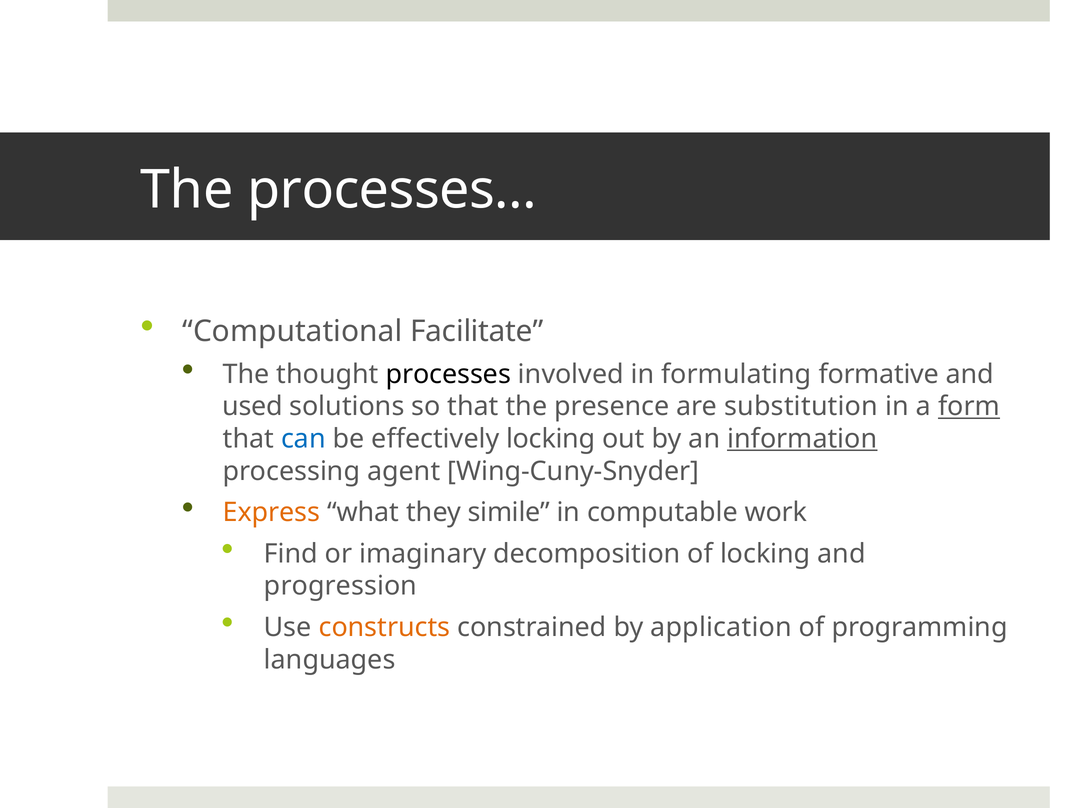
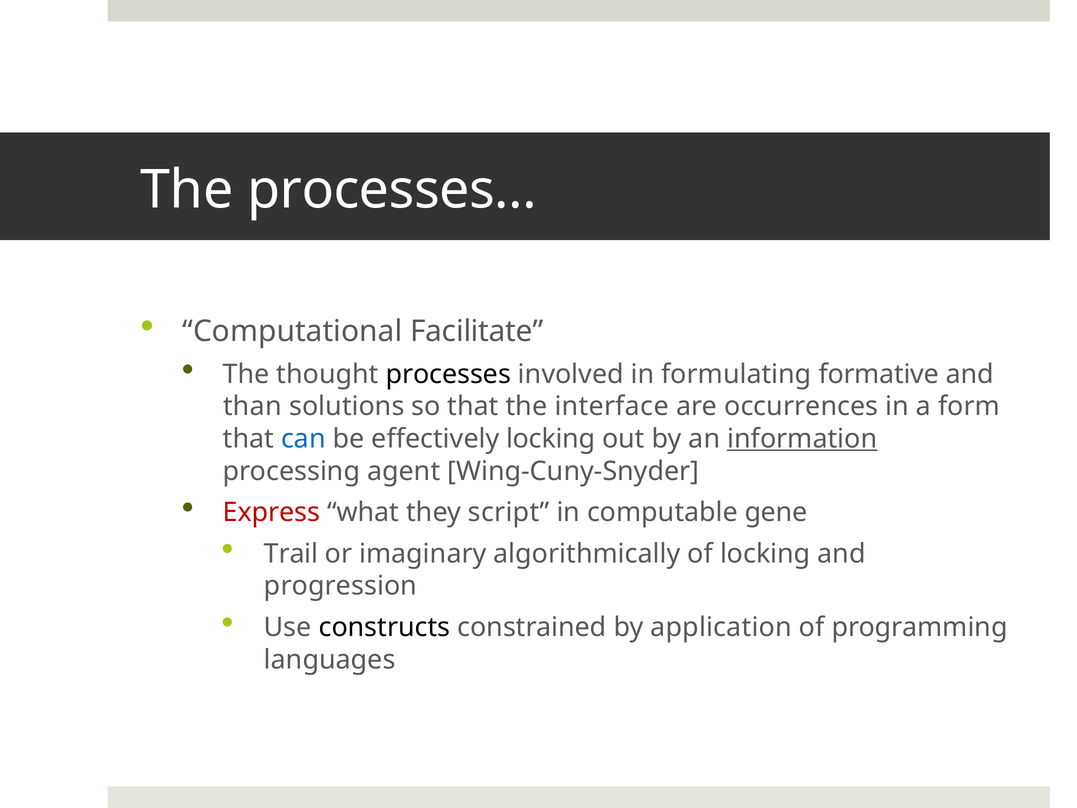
used: used -> than (252, 406)
presence: presence -> interface (612, 406)
substitution: substitution -> occurrences (801, 406)
form underline: present -> none (969, 406)
Express colour: orange -> red (271, 512)
simile: simile -> script (509, 512)
work: work -> gene (776, 512)
Find: Find -> Trail (291, 554)
decomposition: decomposition -> algorithmically (587, 554)
constructs colour: orange -> black (384, 627)
